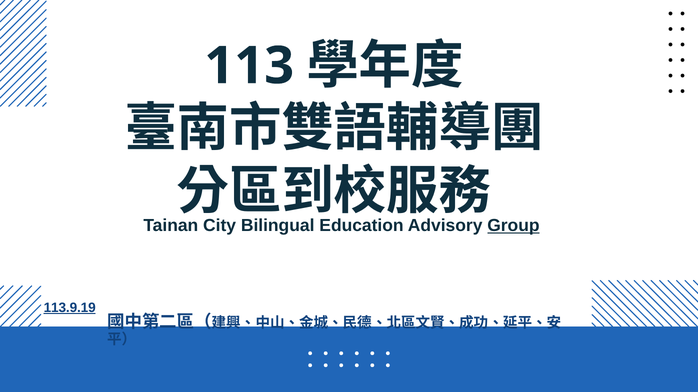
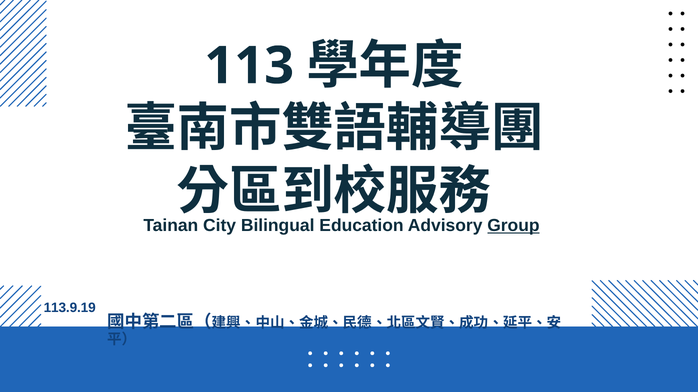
113.9.19 underline: present -> none (70, 308)
